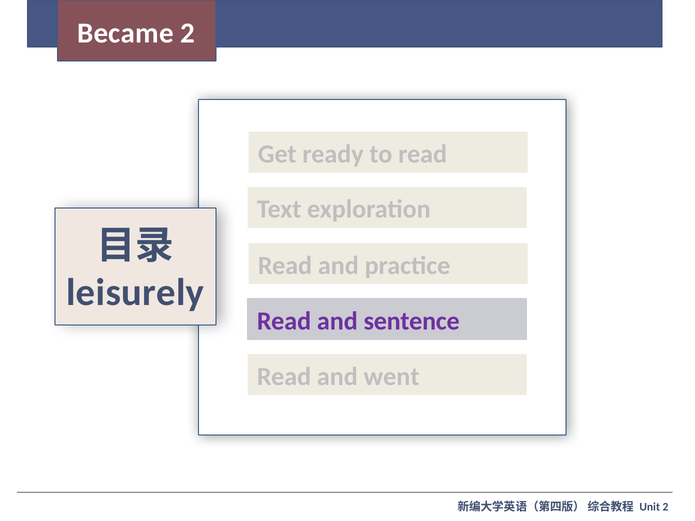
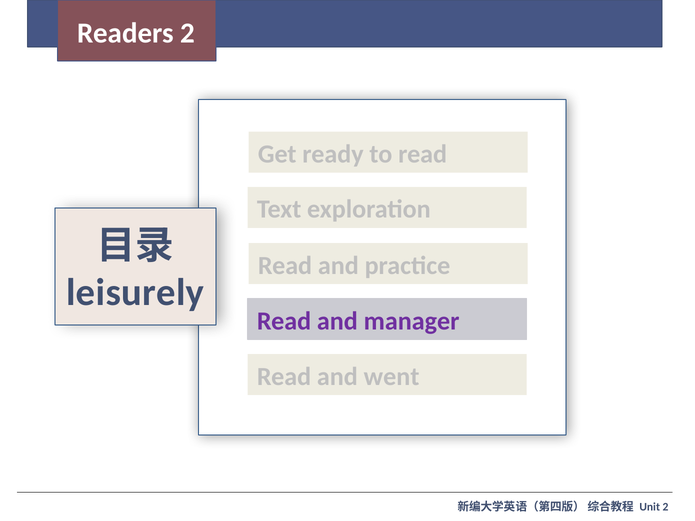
Became: Became -> Readers (126, 33)
sentence: sentence -> manager (412, 321)
